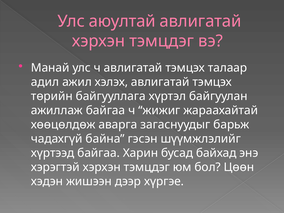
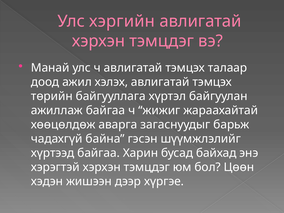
аюултай: аюултай -> хэргийн (122, 21)
адил: адил -> доод (45, 82)
